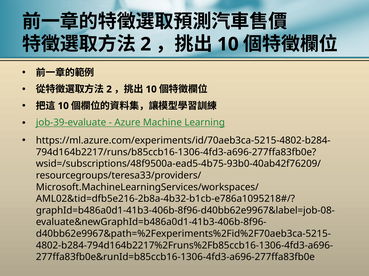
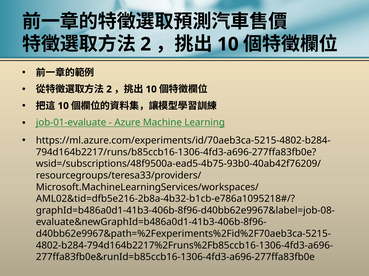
job-39-evaluate: job-39-evaluate -> job-01-evaluate (71, 123)
